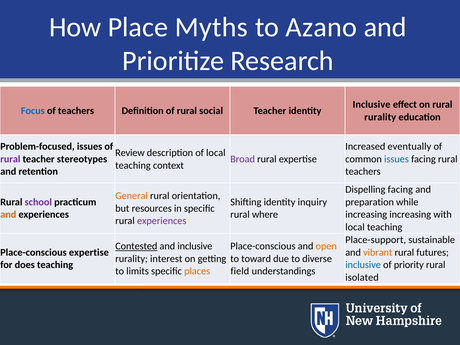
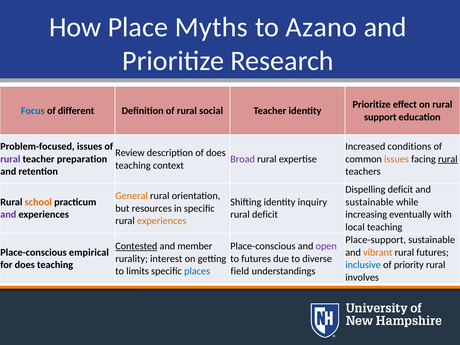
Inclusive: Inclusive -> Prioritize (372, 105)
of teachers: teachers -> different (76, 111)
rurality: rurality -> support (380, 117)
eventually: eventually -> conditions (409, 147)
of local: local -> does (216, 153)
stereotypes: stereotypes -> preparation (82, 159)
issues colour: blue -> orange (397, 159)
rural underline: none -> present (448, 159)
Dispelling facing: facing -> deficit (400, 190)
school colour: purple -> orange (38, 202)
preparation: preparation -> sustainable (370, 202)
and colour: orange -> purple (8, 215)
rural where: where -> deficit (265, 215)
increasing increasing: increasing -> eventually (410, 215)
experiences colour: purple -> orange (162, 221)
and inclusive: inclusive -> member (195, 246)
open colour: orange -> purple (326, 246)
Place-conscious expertise: expertise -> empirical (89, 252)
to toward: toward -> futures (256, 259)
places colour: orange -> blue (197, 271)
isolated: isolated -> involves (362, 277)
